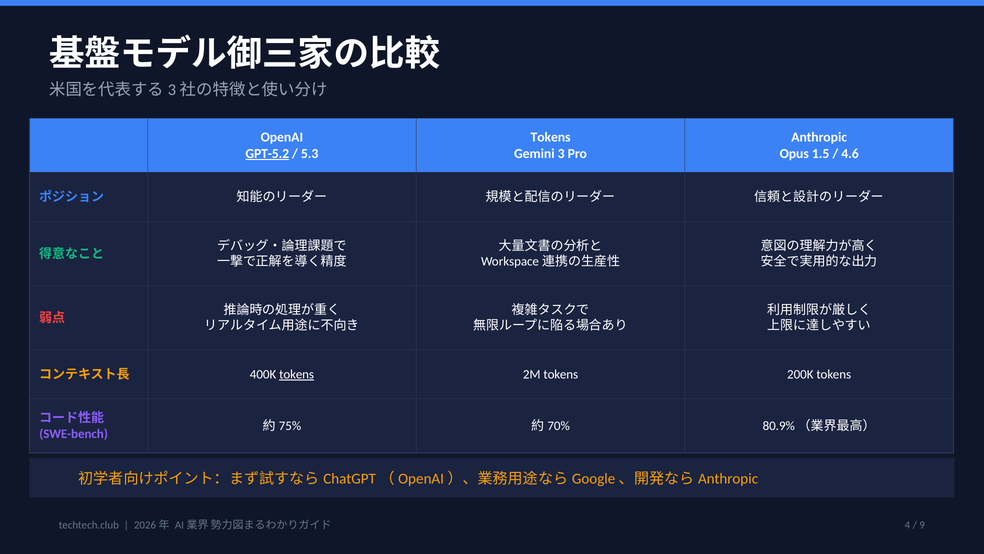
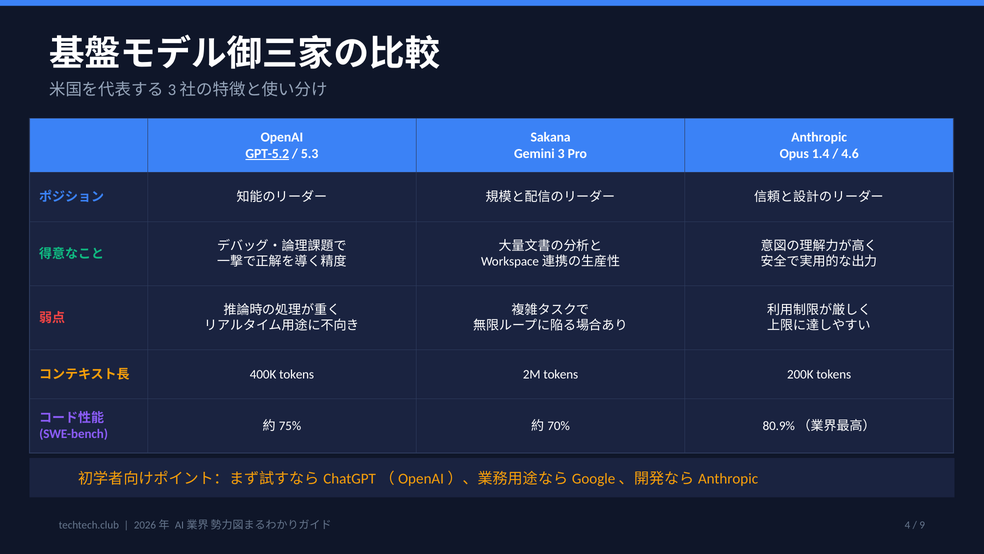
Tokens: Tokens -> Sakana (551, 137)
1.5: 1.5 -> 1.4 (821, 154)
tokens underline: present -> none (297, 374)
